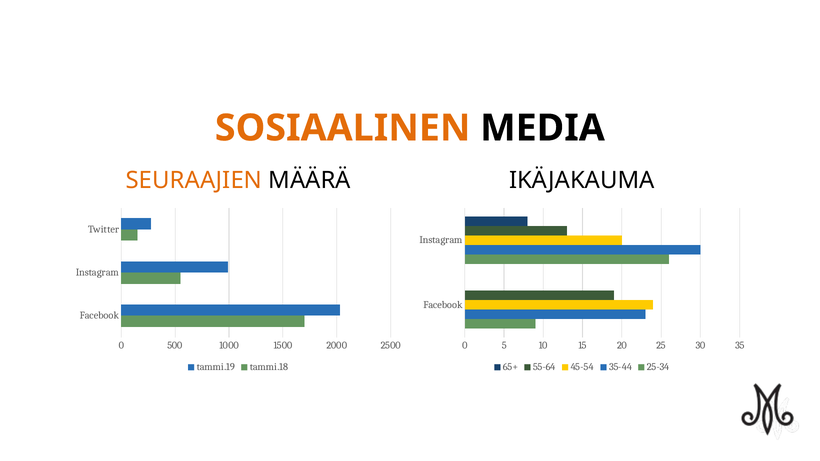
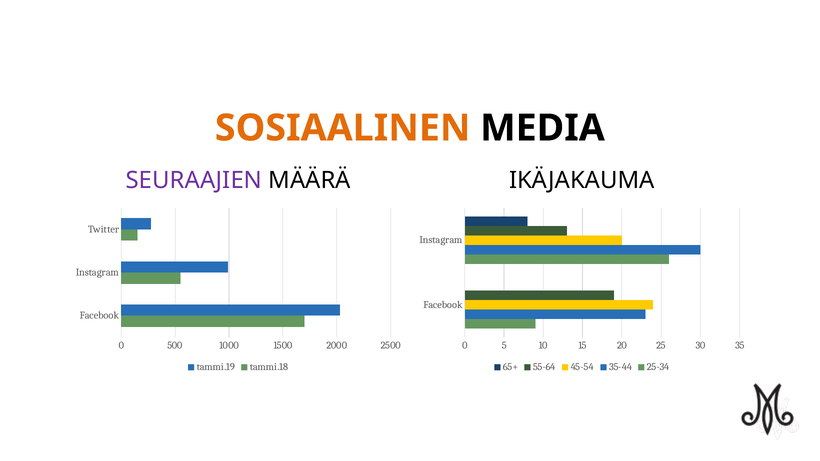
SEURAAJIEN colour: orange -> purple (194, 181)
